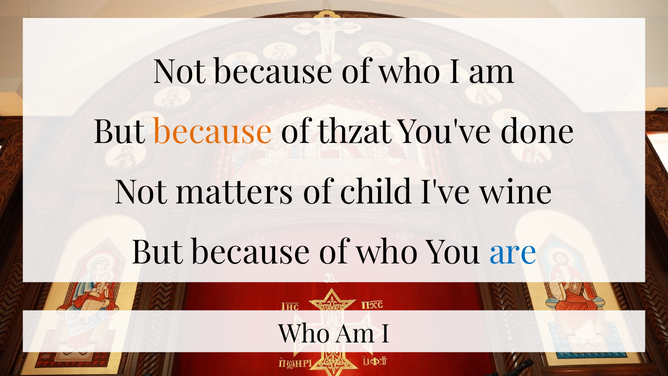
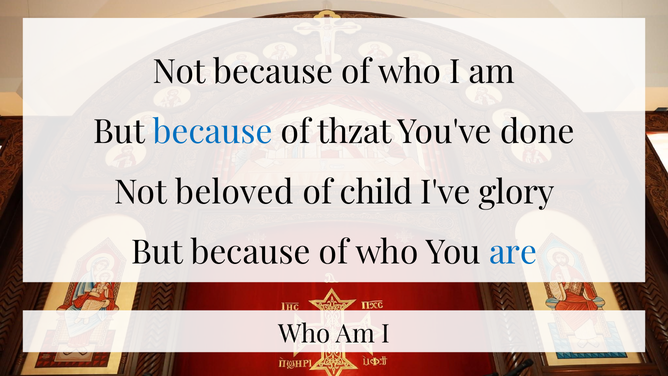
because colour: orange -> blue (213, 132)
matters: matters -> beloved (234, 192)
wine: wine -> glory (516, 192)
